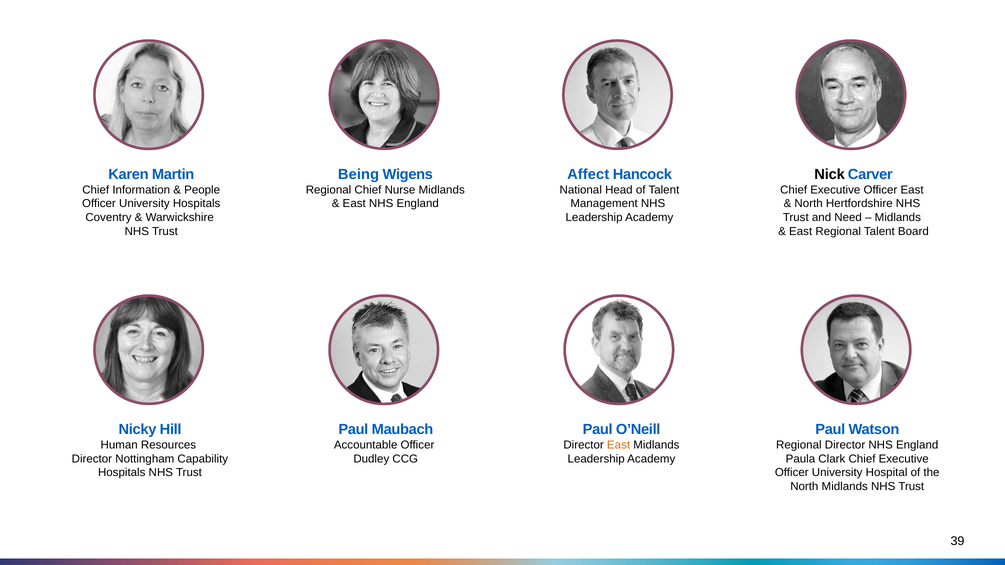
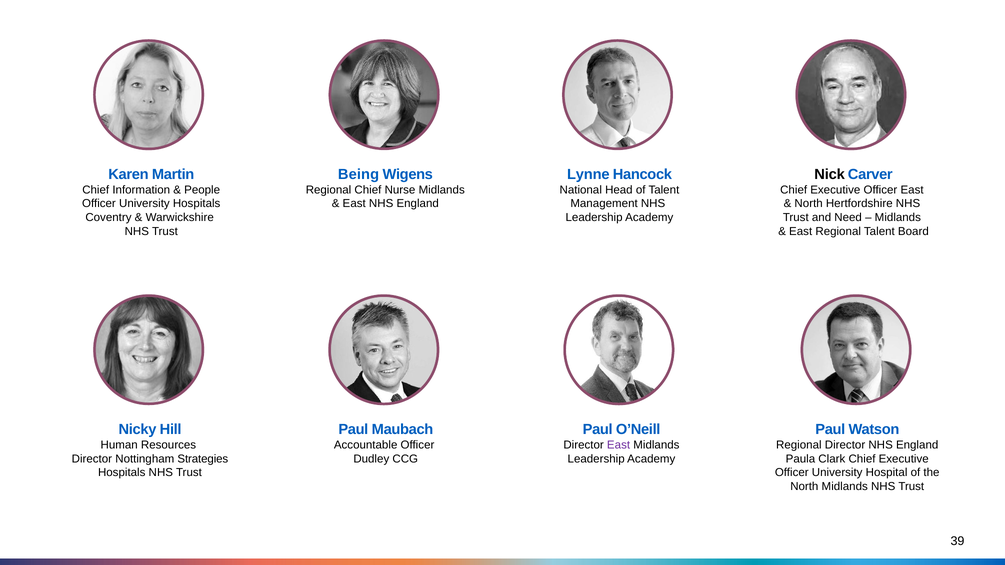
Affect: Affect -> Lynne (588, 174)
East colour: orange -> purple (619, 445)
Capability: Capability -> Strategies (203, 459)
